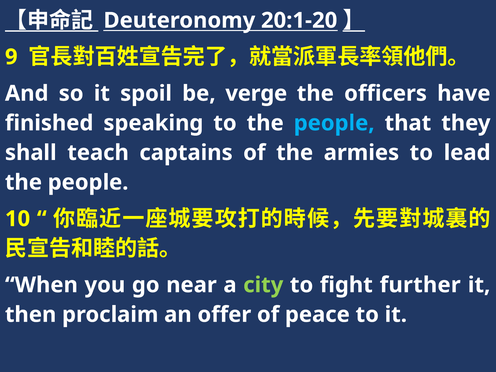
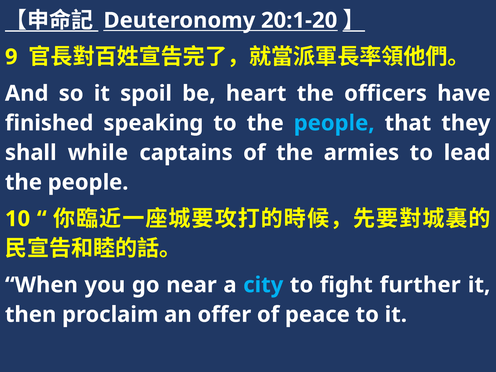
verge: verge -> heart (256, 93)
teach: teach -> while (98, 153)
city colour: light green -> light blue (263, 285)
